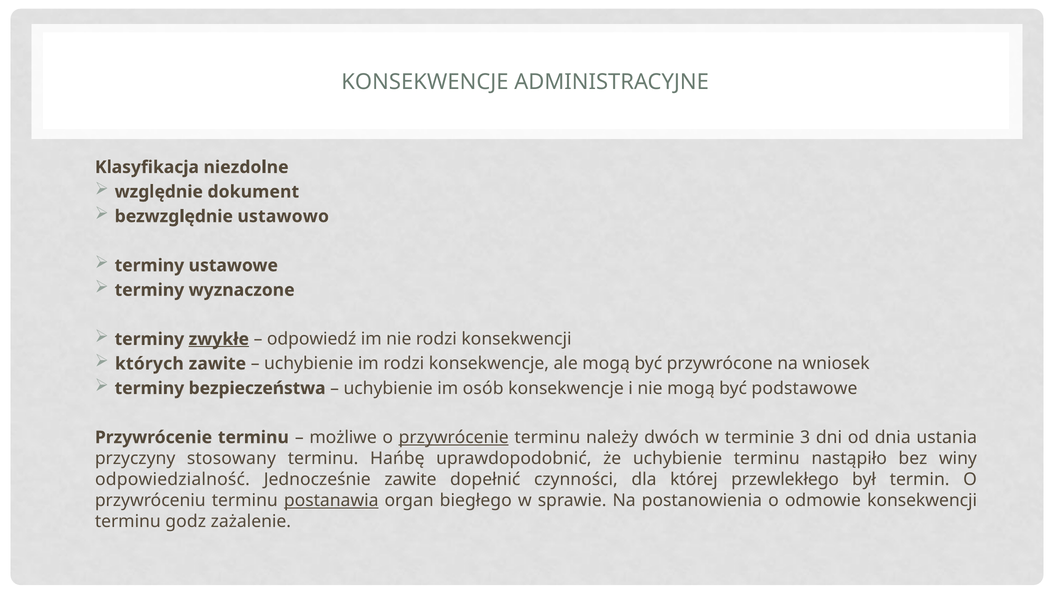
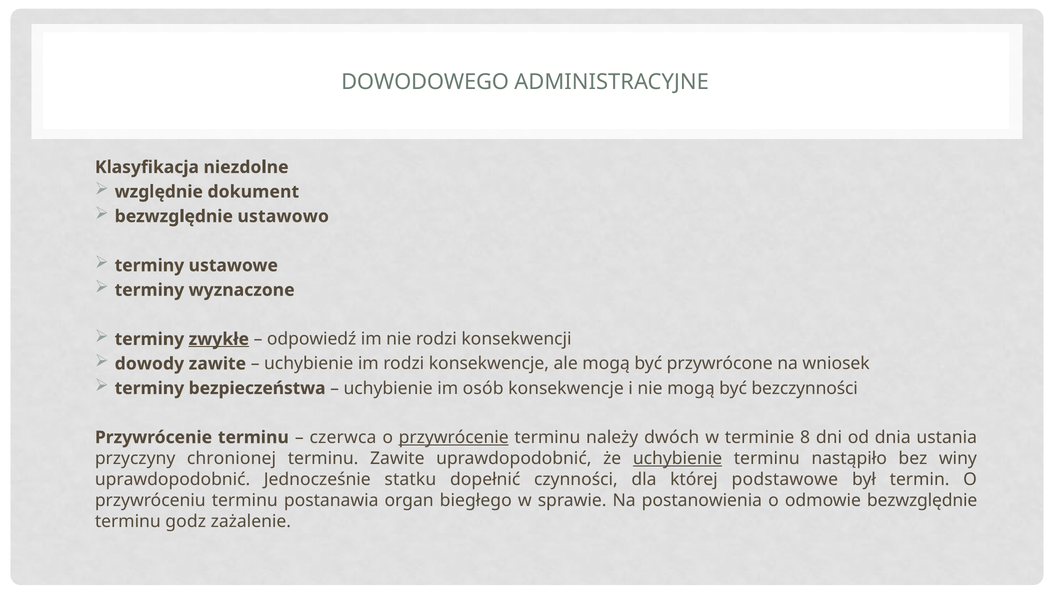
KONSEKWENCJE: KONSEKWENCJE -> DOWODOWEGO (425, 82)
których: których -> dowody (149, 364)
podstawowe: podstawowe -> bezczynności (805, 388)
możliwe: możliwe -> czerwca (343, 437)
3: 3 -> 8 (805, 437)
stosowany: stosowany -> chronionej (232, 458)
terminu Hańbę: Hańbę -> Zawite (397, 458)
uchybienie underline: none -> present (678, 458)
odpowiedzialność: odpowiedzialność -> uprawdopodobnić (173, 479)
Jednocześnie zawite: zawite -> statku (410, 479)
przewlekłego: przewlekłego -> podstawowe (785, 479)
postanawia underline: present -> none (331, 500)
odmowie konsekwencji: konsekwencji -> bezwzględnie (922, 500)
